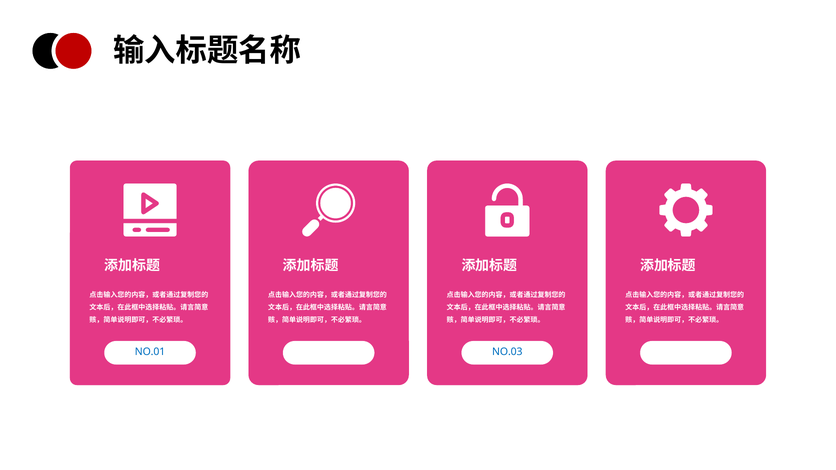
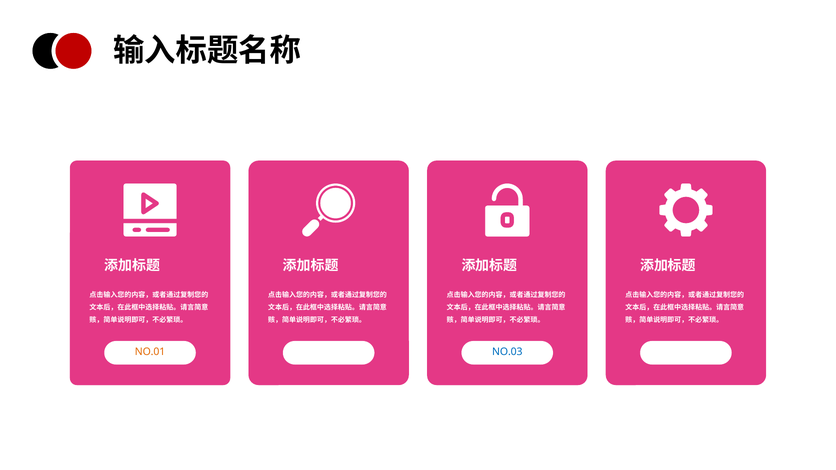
NO.01 colour: blue -> orange (150, 352)
